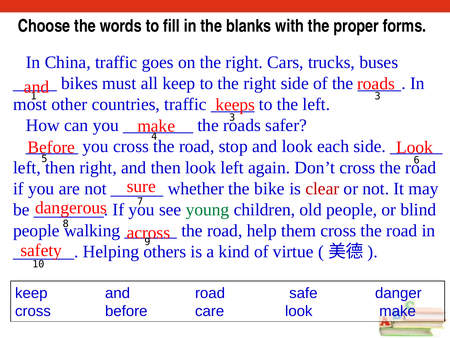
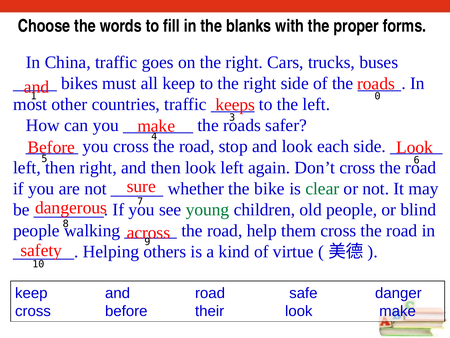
3: 3 -> 0 (378, 96)
clear colour: red -> green (322, 188)
care: care -> their (210, 311)
